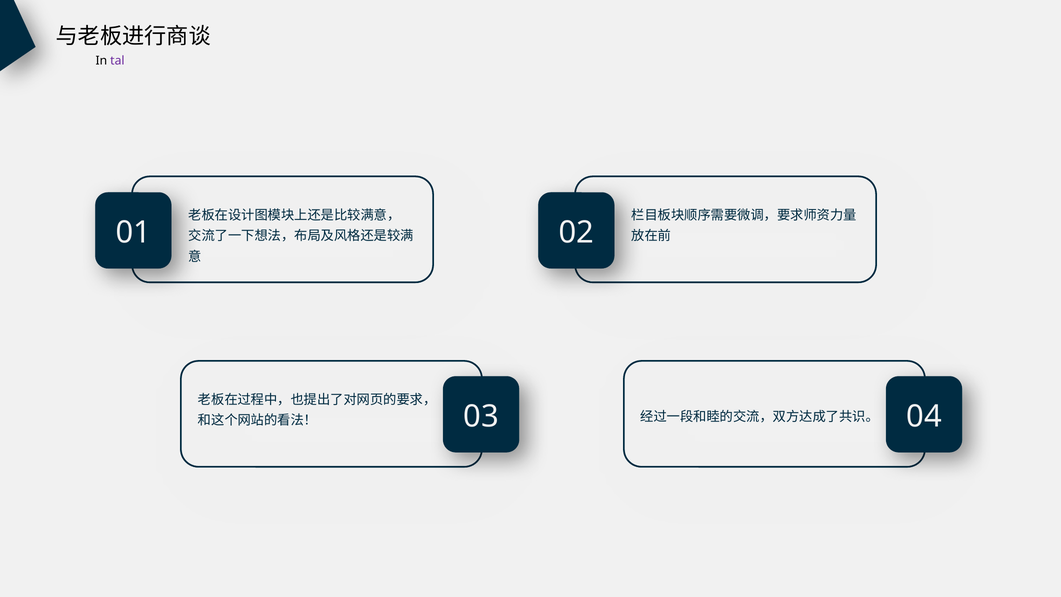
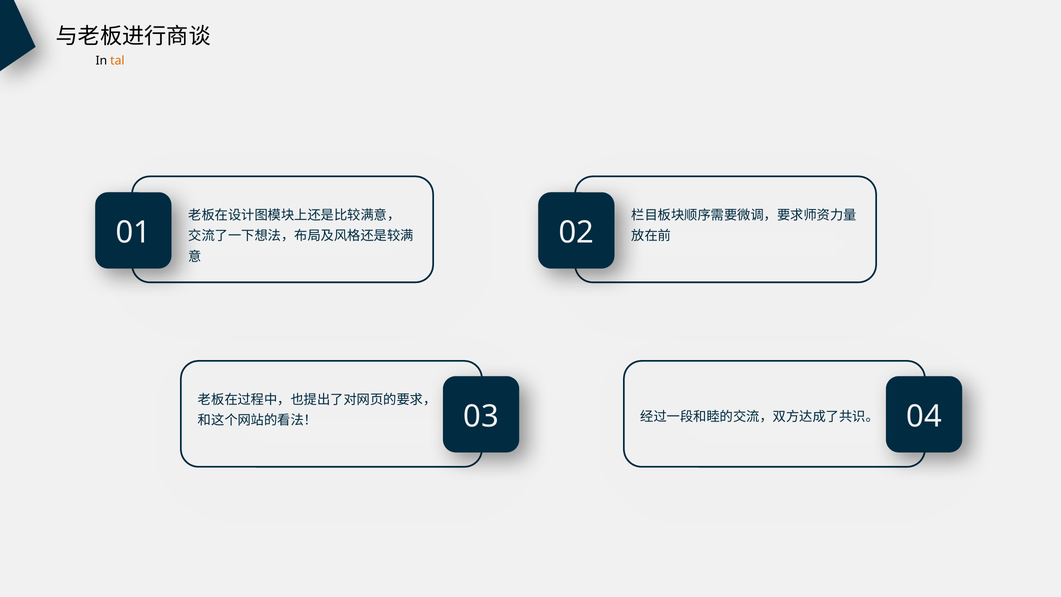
tal colour: purple -> orange (117, 61)
